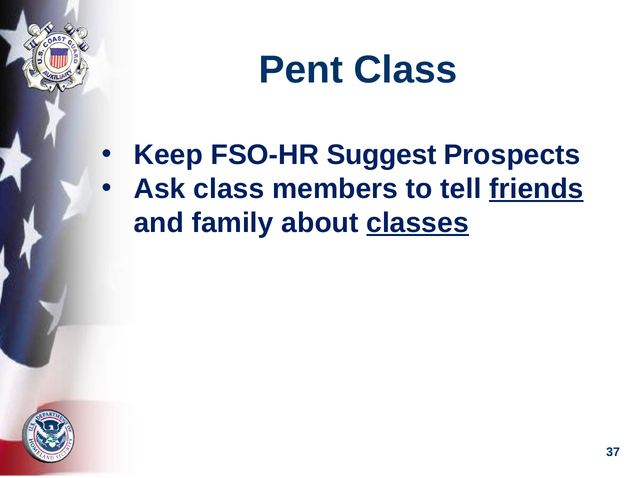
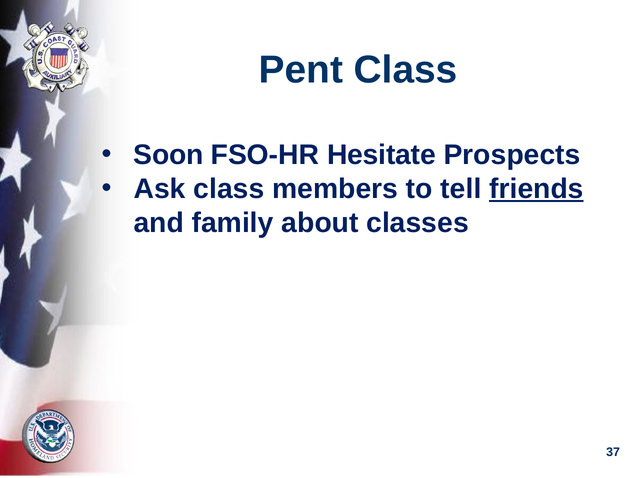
Keep: Keep -> Soon (168, 155)
Suggest: Suggest -> Hesitate (382, 155)
classes underline: present -> none (418, 223)
